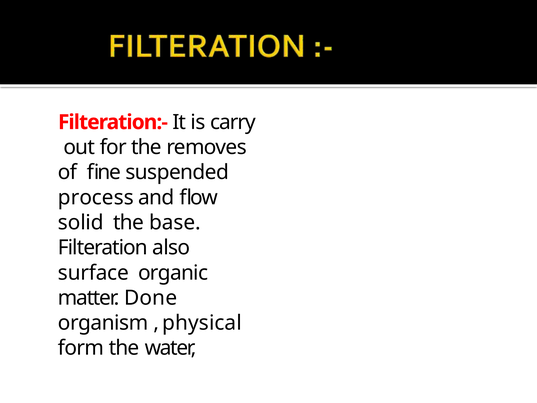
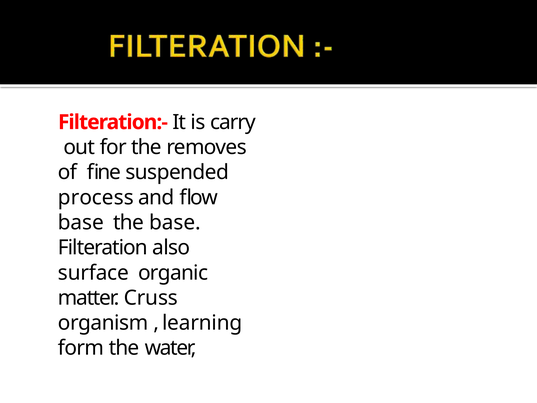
solid: solid -> base (81, 222)
Done: Done -> Cruss (151, 298)
physical: physical -> learning (202, 323)
